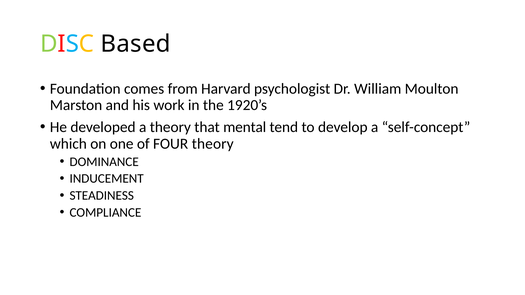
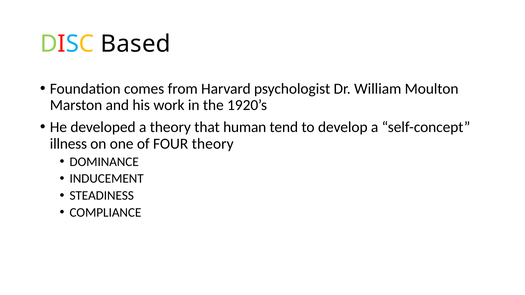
mental: mental -> human (245, 127)
which: which -> illness (68, 144)
